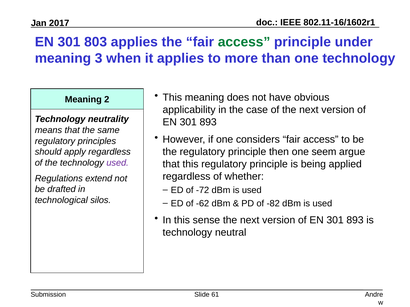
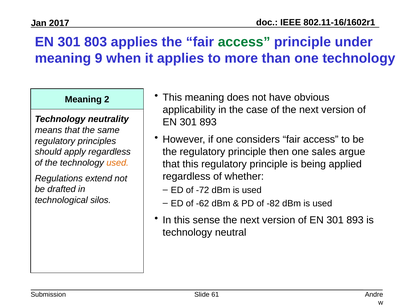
3: 3 -> 9 (99, 58)
seem: seem -> sales (324, 152)
used colour: purple -> orange (118, 163)
